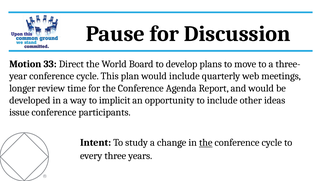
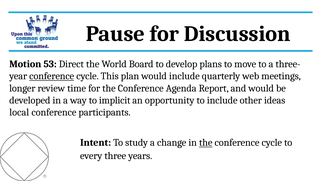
33: 33 -> 53 (50, 64)
conference underline: none -> present (52, 76)
issue: issue -> local (19, 113)
